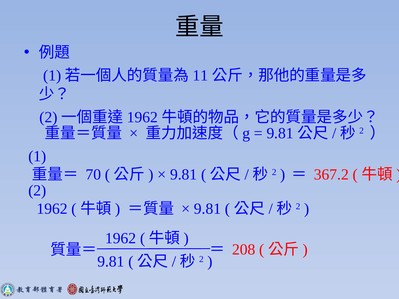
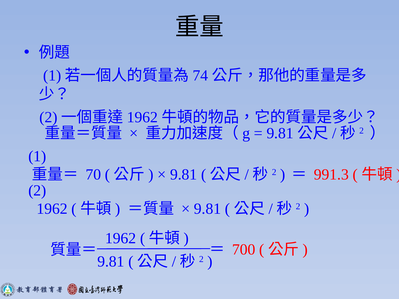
11: 11 -> 74 (200, 76)
367.2: 367.2 -> 991.3 (331, 175)
208: 208 -> 700 (244, 250)
